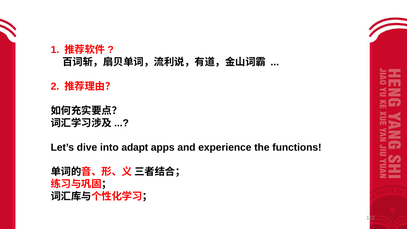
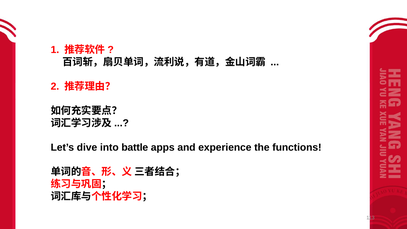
adapt: adapt -> battle (135, 147)
